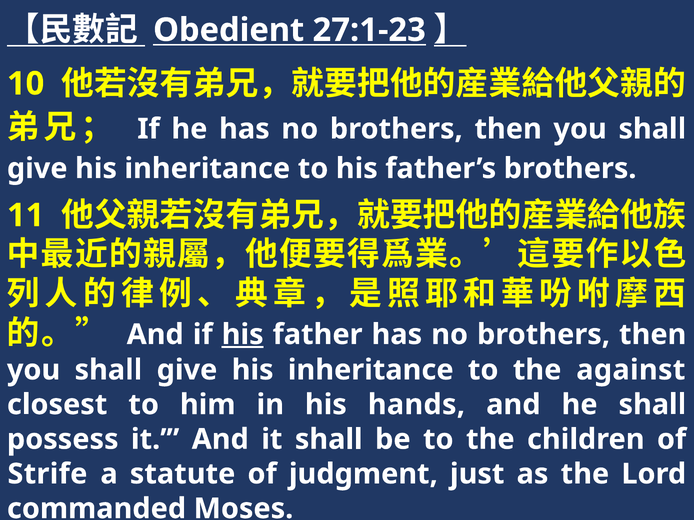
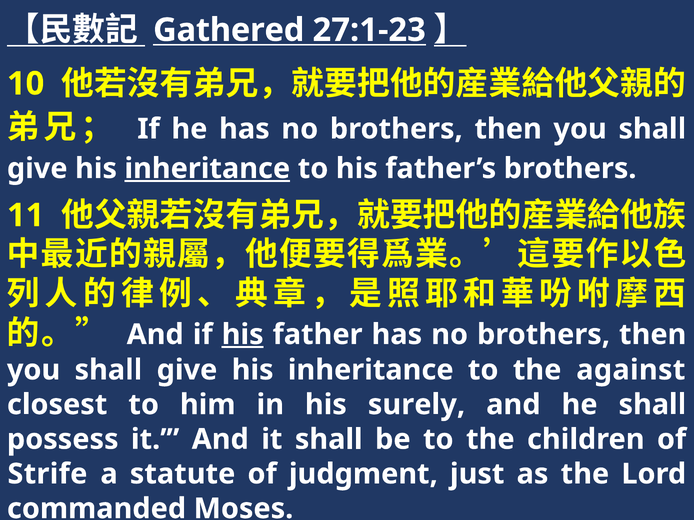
Obedient: Obedient -> Gathered (229, 30)
inheritance underline: none -> present (207, 169)
hands: hands -> surely (416, 405)
